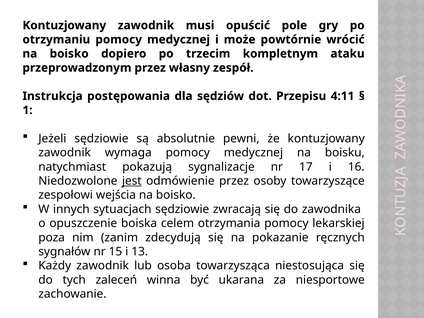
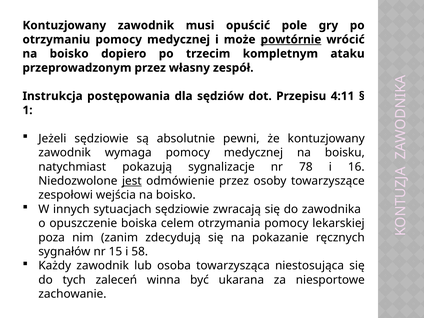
powtórnie underline: none -> present (291, 40)
17: 17 -> 78 (306, 167)
13: 13 -> 58 (140, 252)
